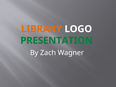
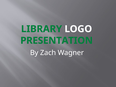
LIBRARY colour: orange -> green (42, 29)
